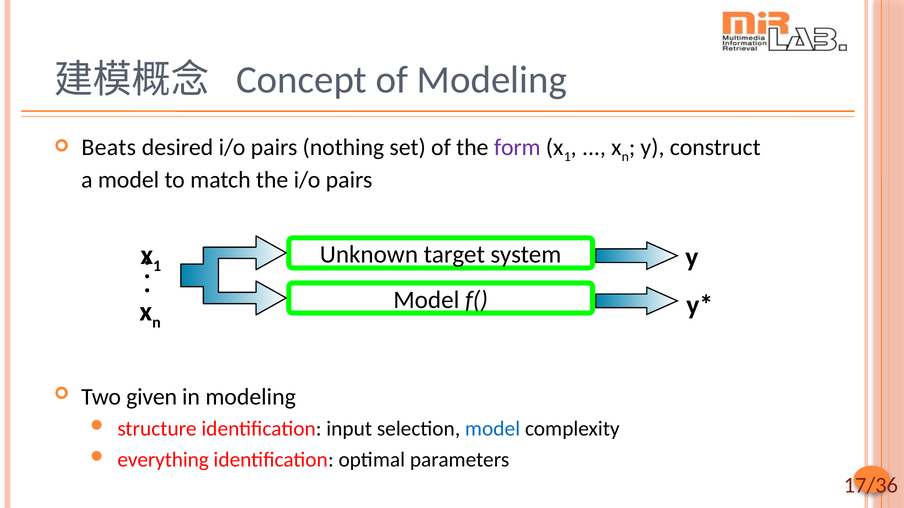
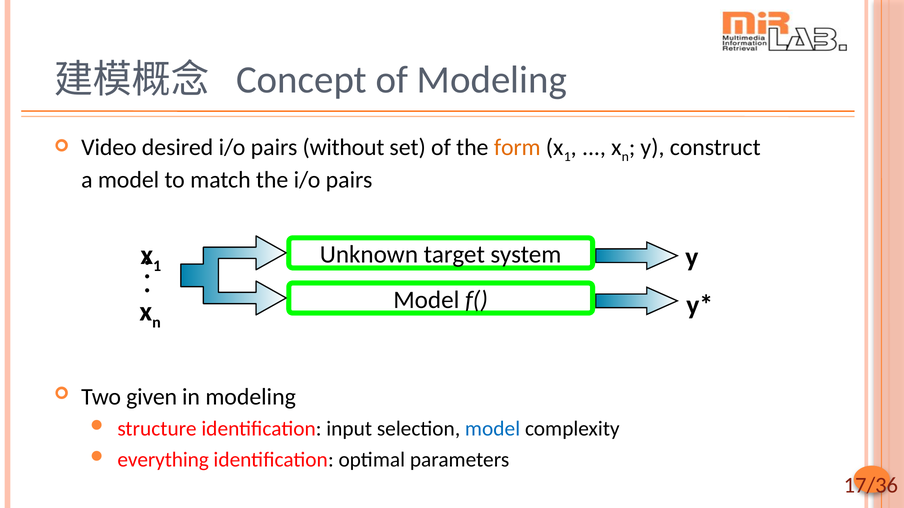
Beats: Beats -> Video (109, 148)
nothing: nothing -> without (343, 148)
form colour: purple -> orange (517, 148)
